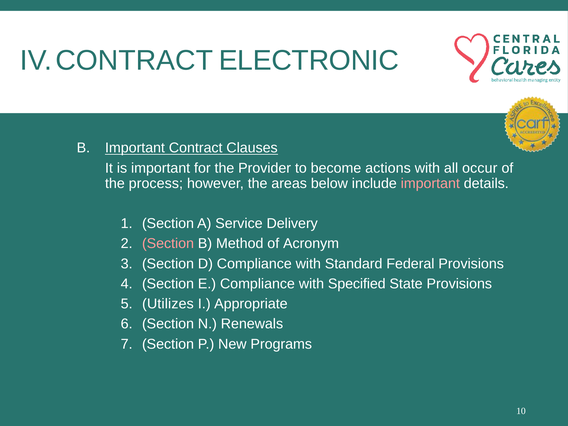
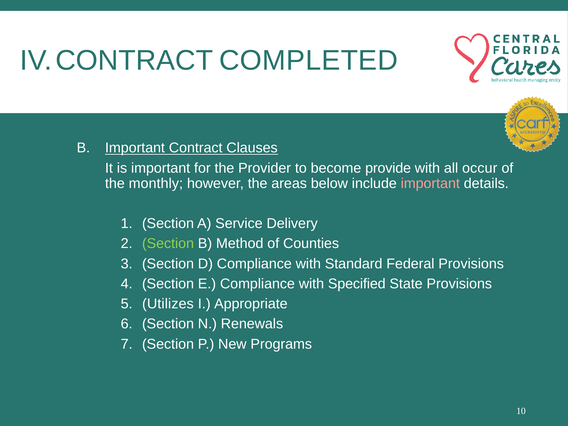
ELECTRONIC: ELECTRONIC -> COMPLETED (309, 60)
actions: actions -> provide (388, 168)
process: process -> monthly (156, 183)
Section colour: pink -> light green (168, 244)
Acronym: Acronym -> Counties (311, 244)
